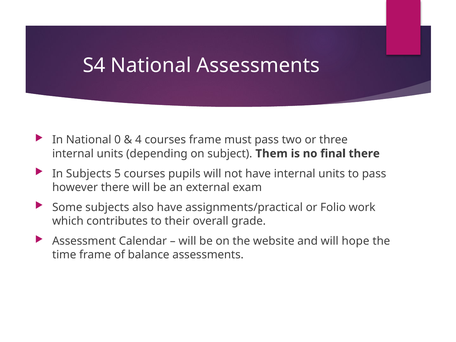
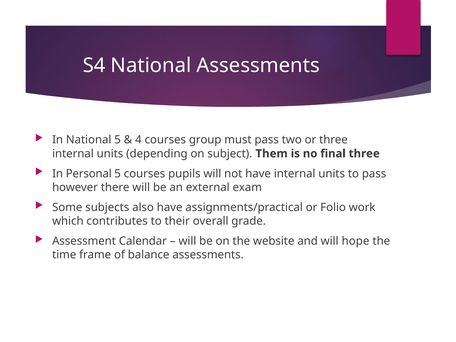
National 0: 0 -> 5 (118, 140)
courses frame: frame -> group (205, 140)
final there: there -> three (364, 154)
In Subjects: Subjects -> Personal (89, 174)
